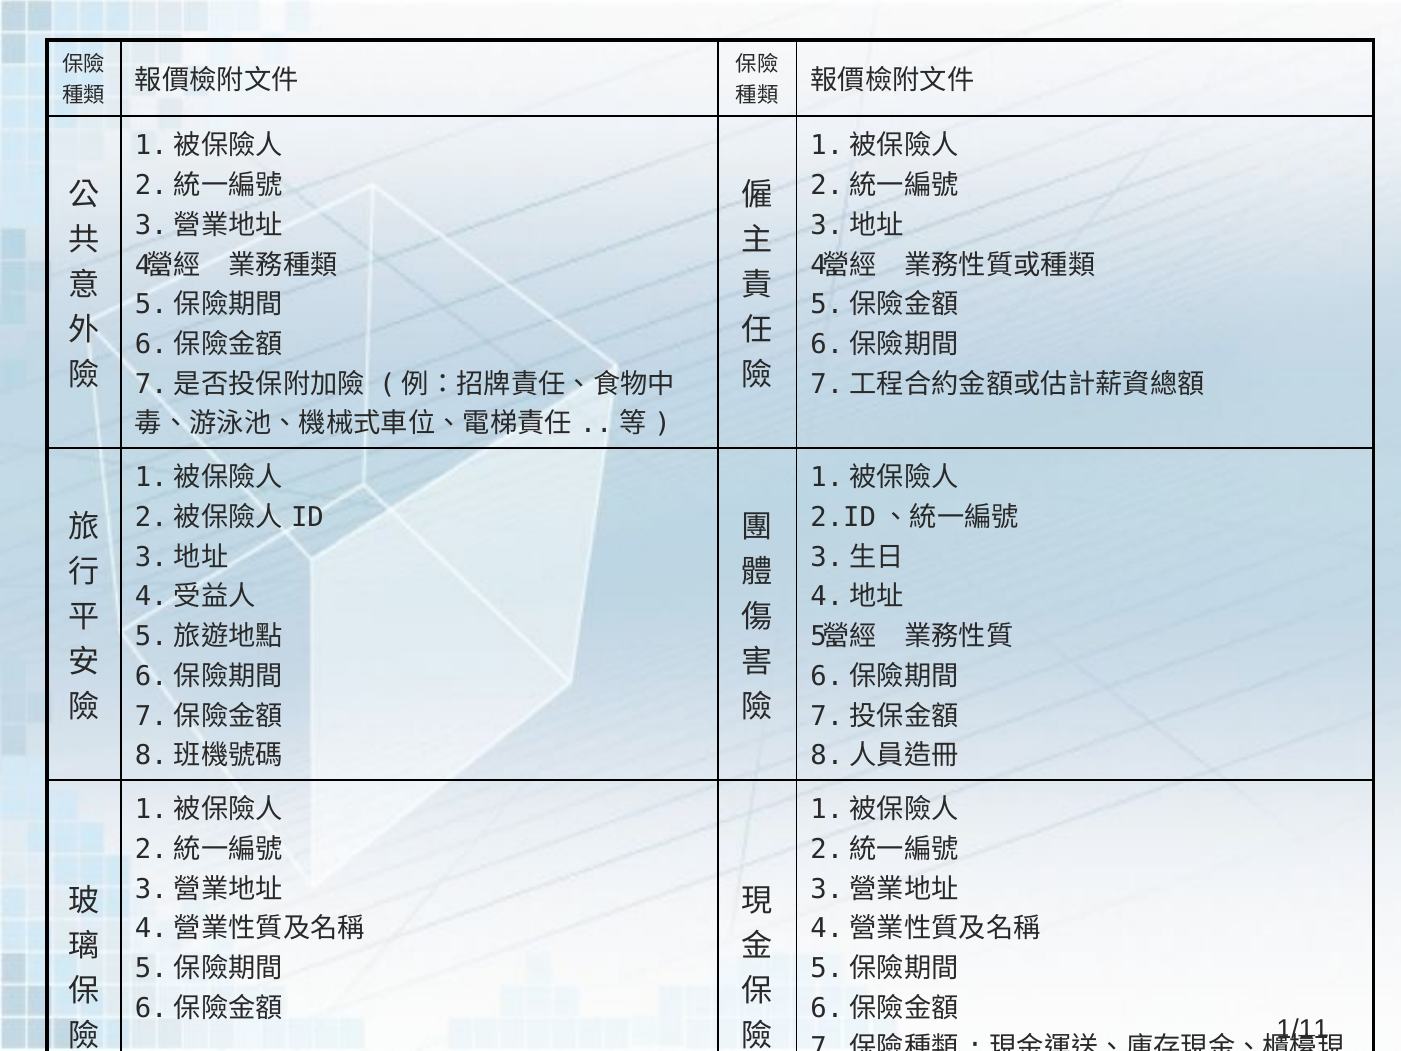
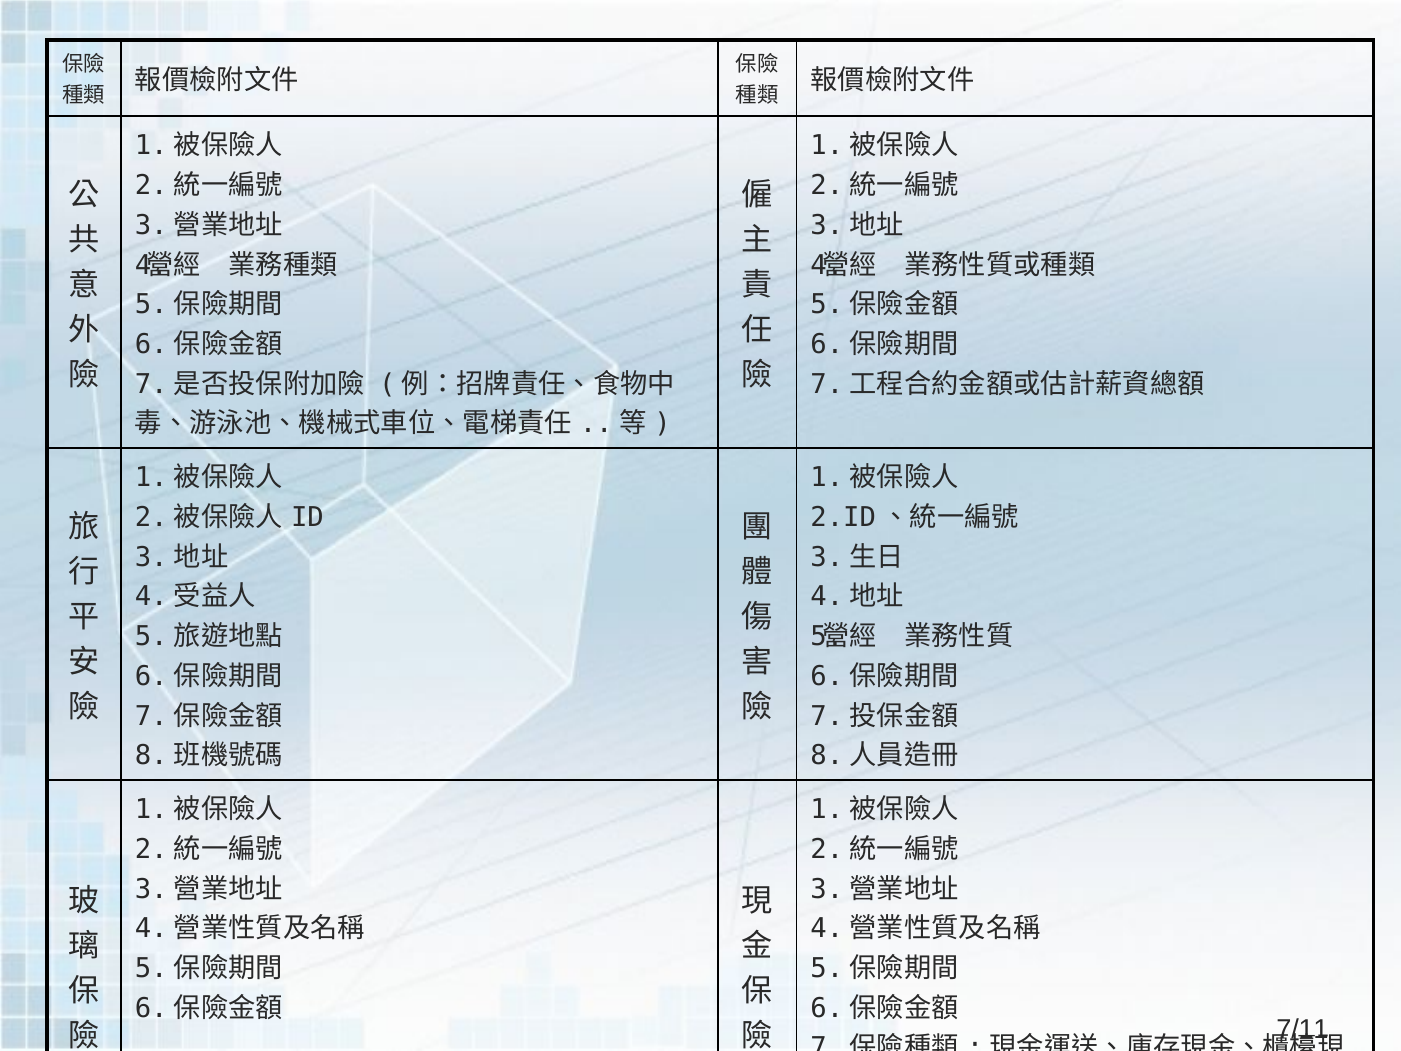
1/11: 1/11 -> 7/11 (1302, 1029)
